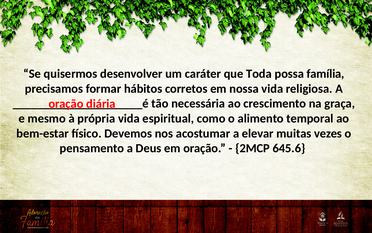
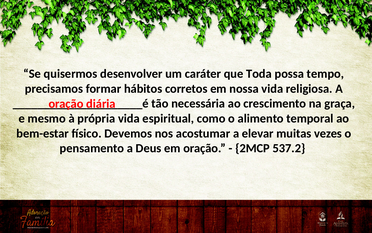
família: família -> tempo (325, 74)
645.6: 645.6 -> 537.2 (289, 148)
